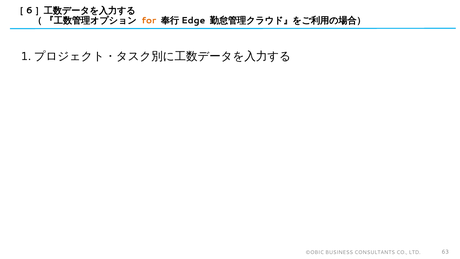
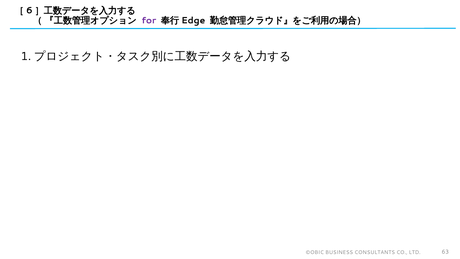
for colour: orange -> purple (149, 20)
